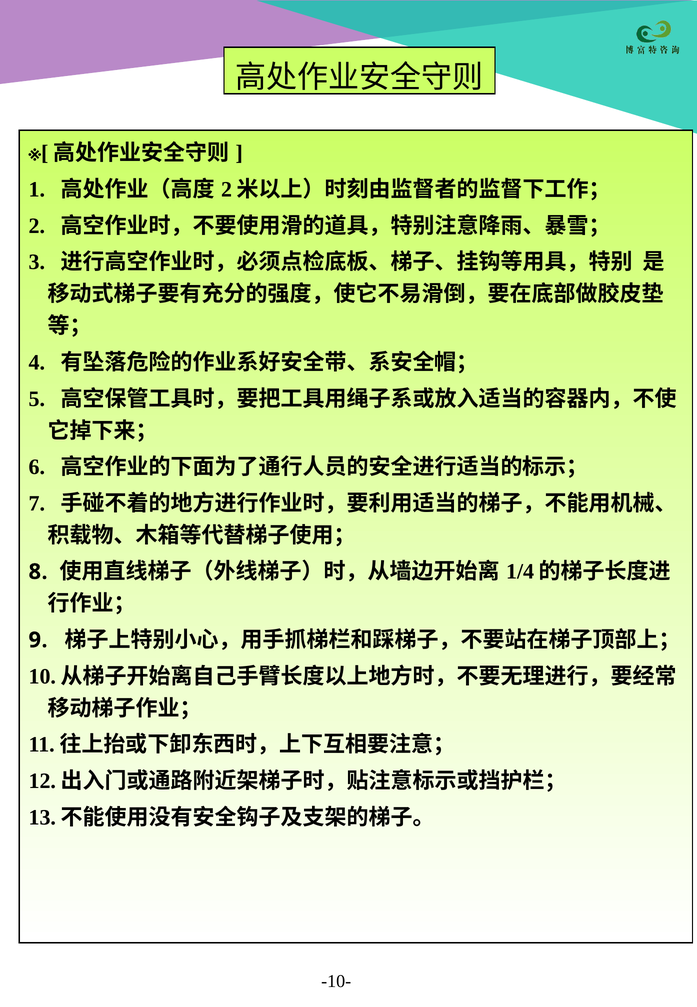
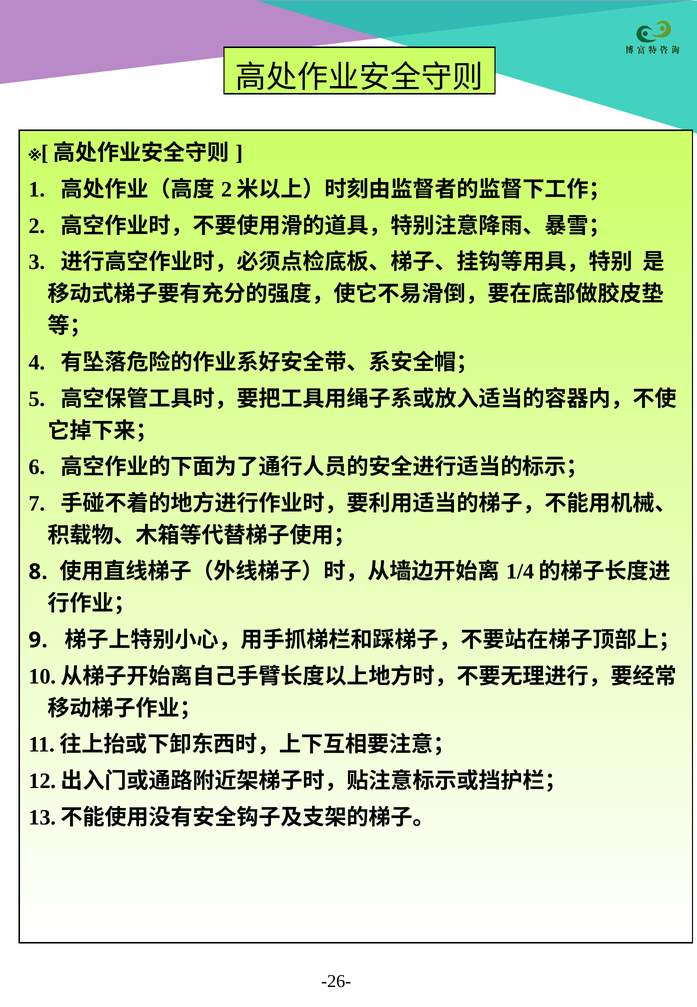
-10-: -10- -> -26- (336, 981)
